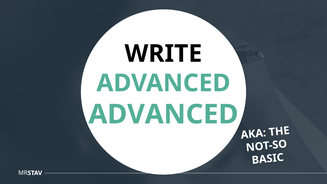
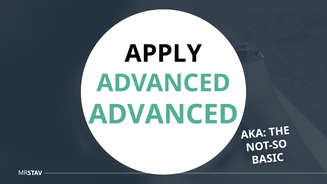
WRITE: WRITE -> APPLY (163, 54)
